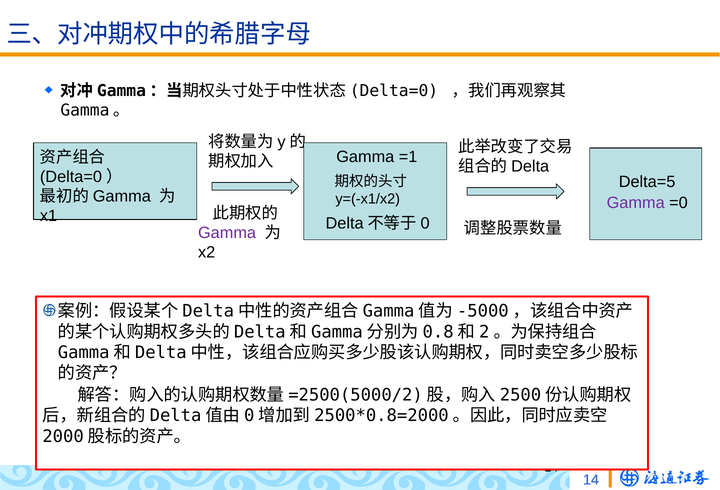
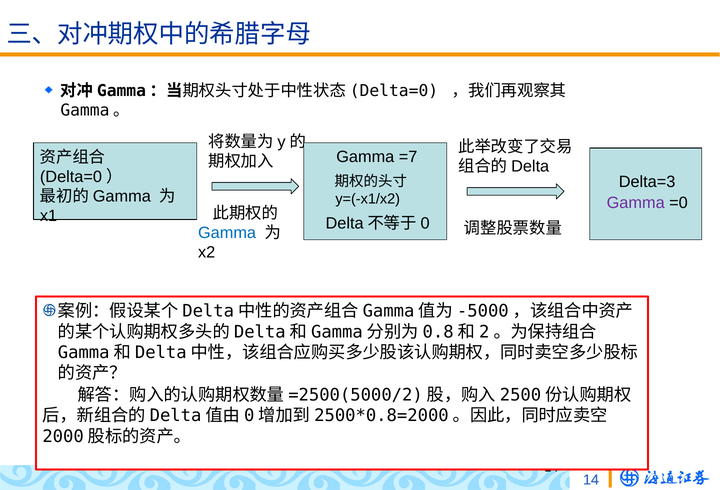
=1: =1 -> =7 (408, 157)
Delta=5: Delta=5 -> Delta=3 (647, 182)
Gamma colour: purple -> blue (227, 233)
